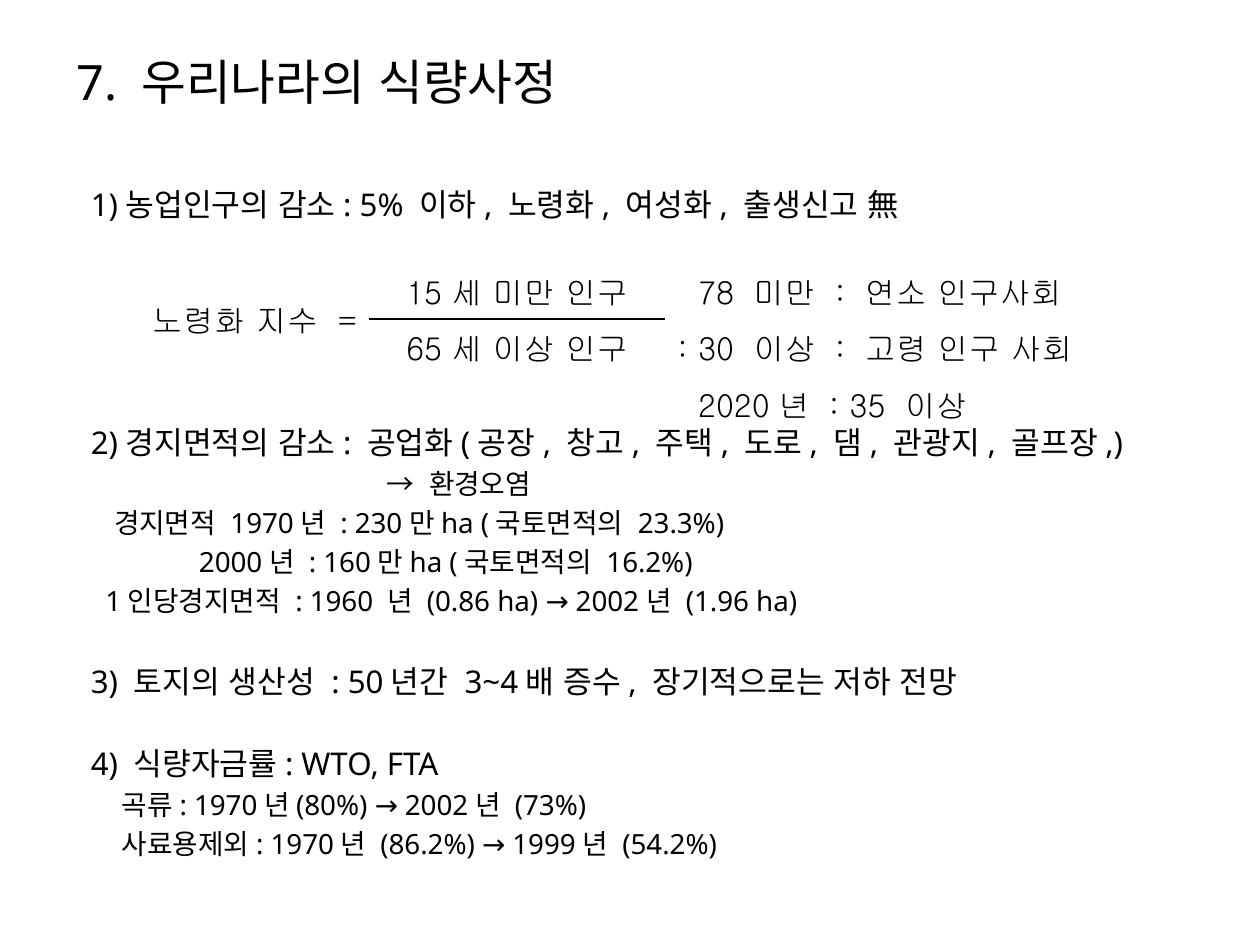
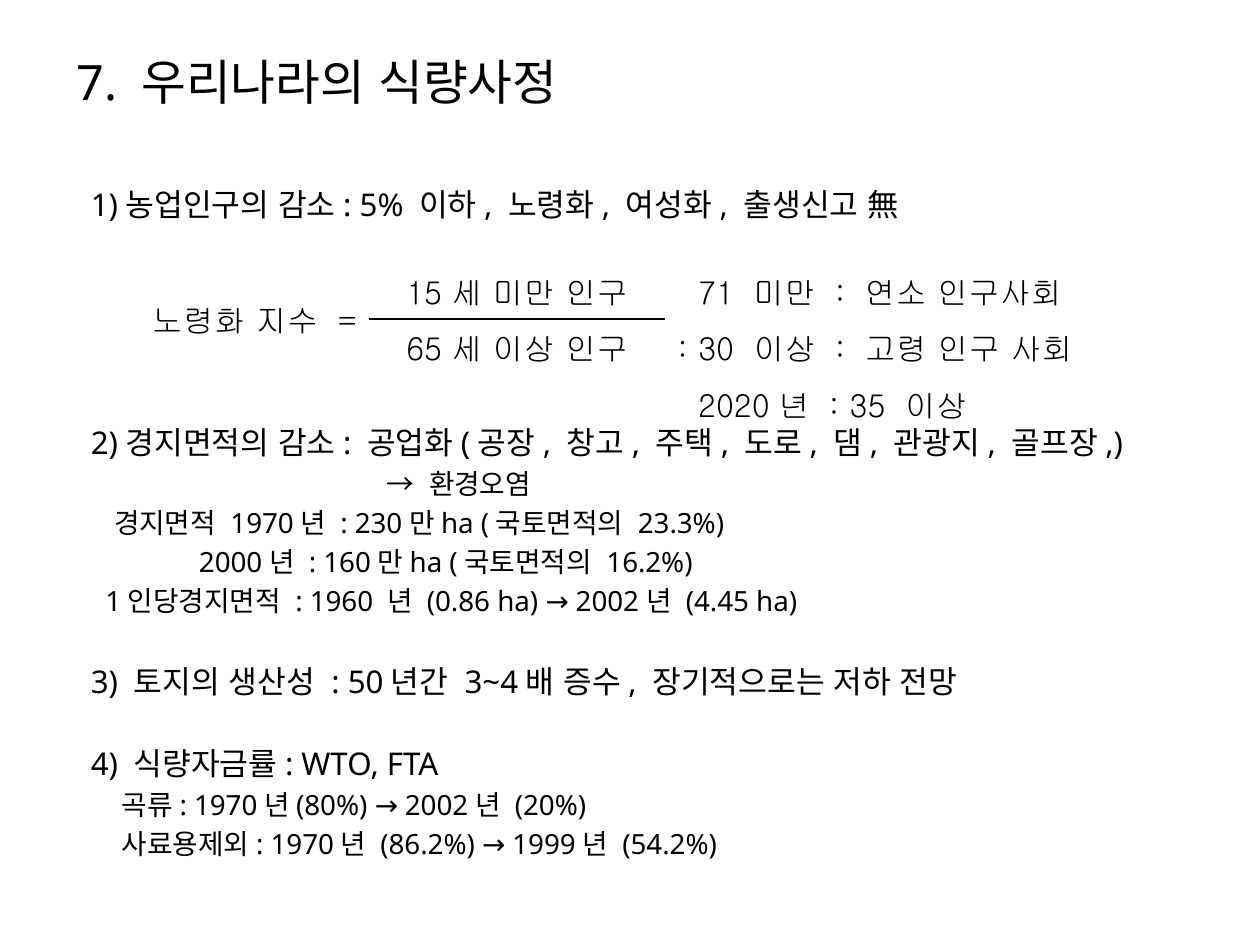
78: 78 -> 71 (716, 294)
1.96: 1.96 -> 4.45 (717, 601)
73%: 73% -> 20% (551, 806)
